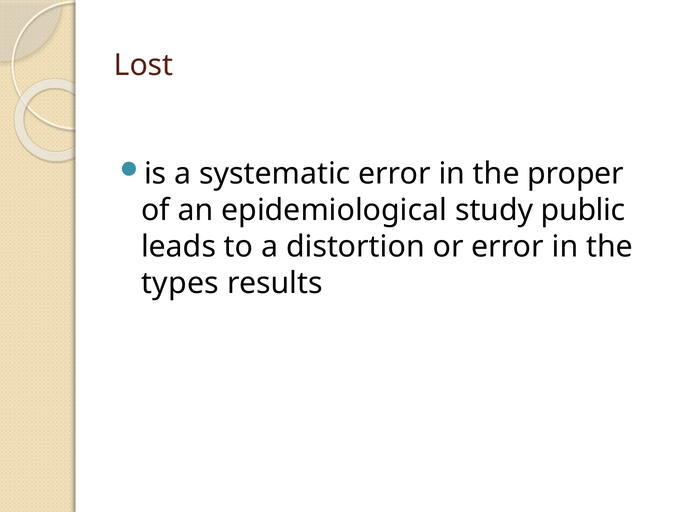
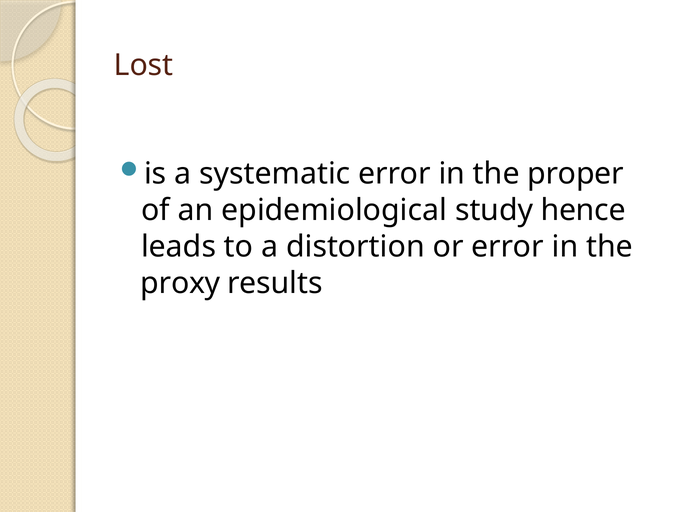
public: public -> hence (583, 210)
types: types -> proxy (180, 283)
